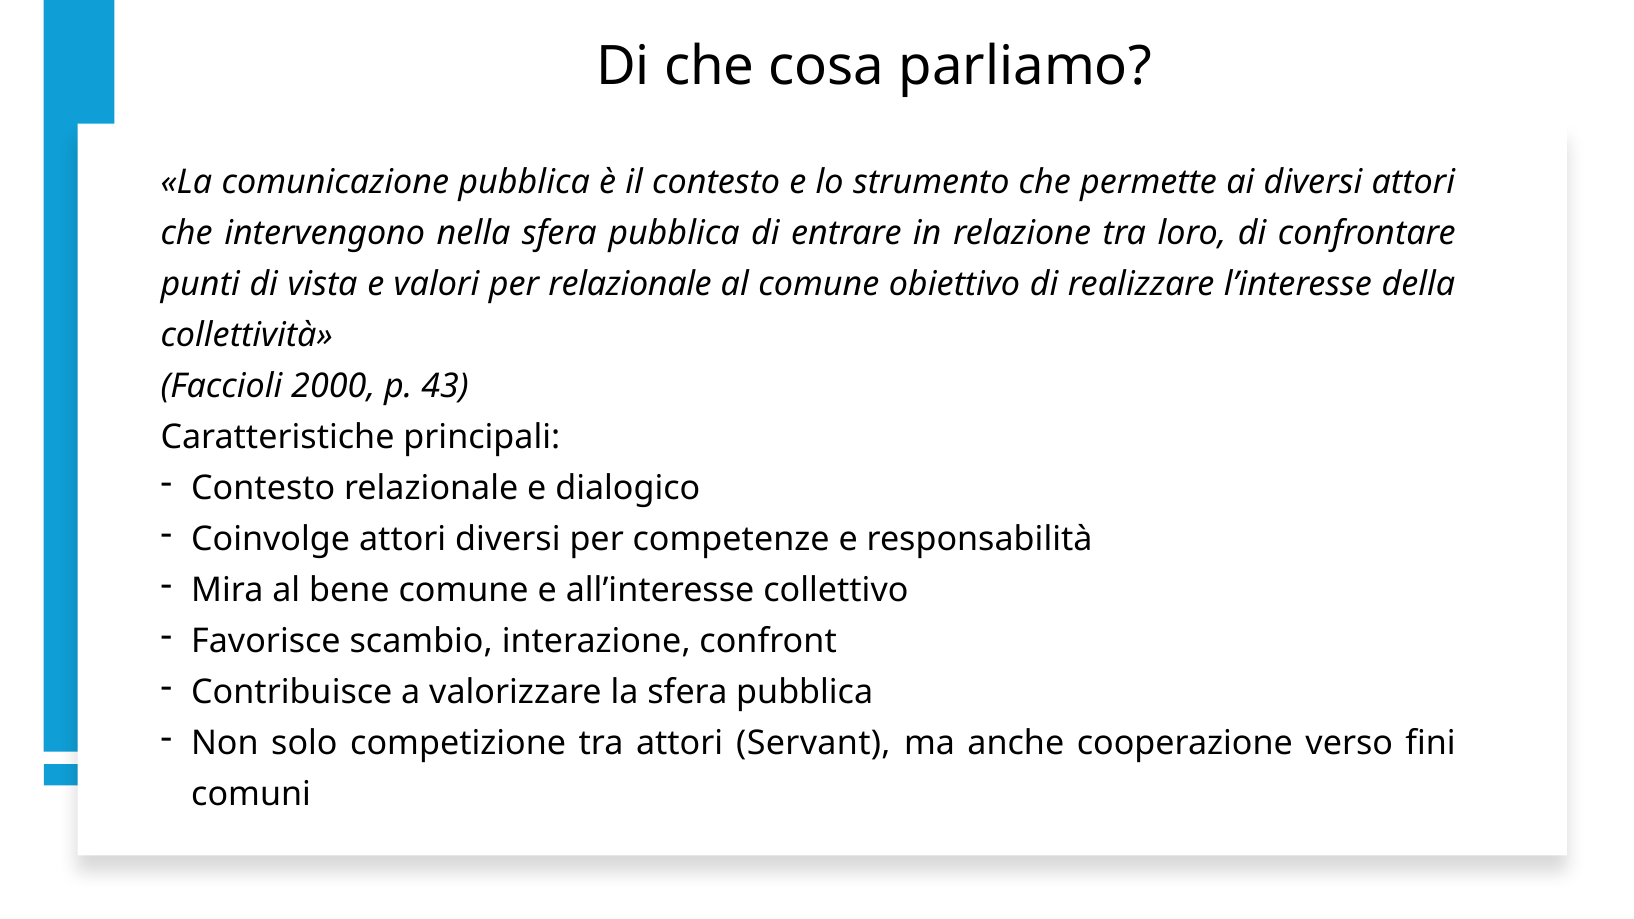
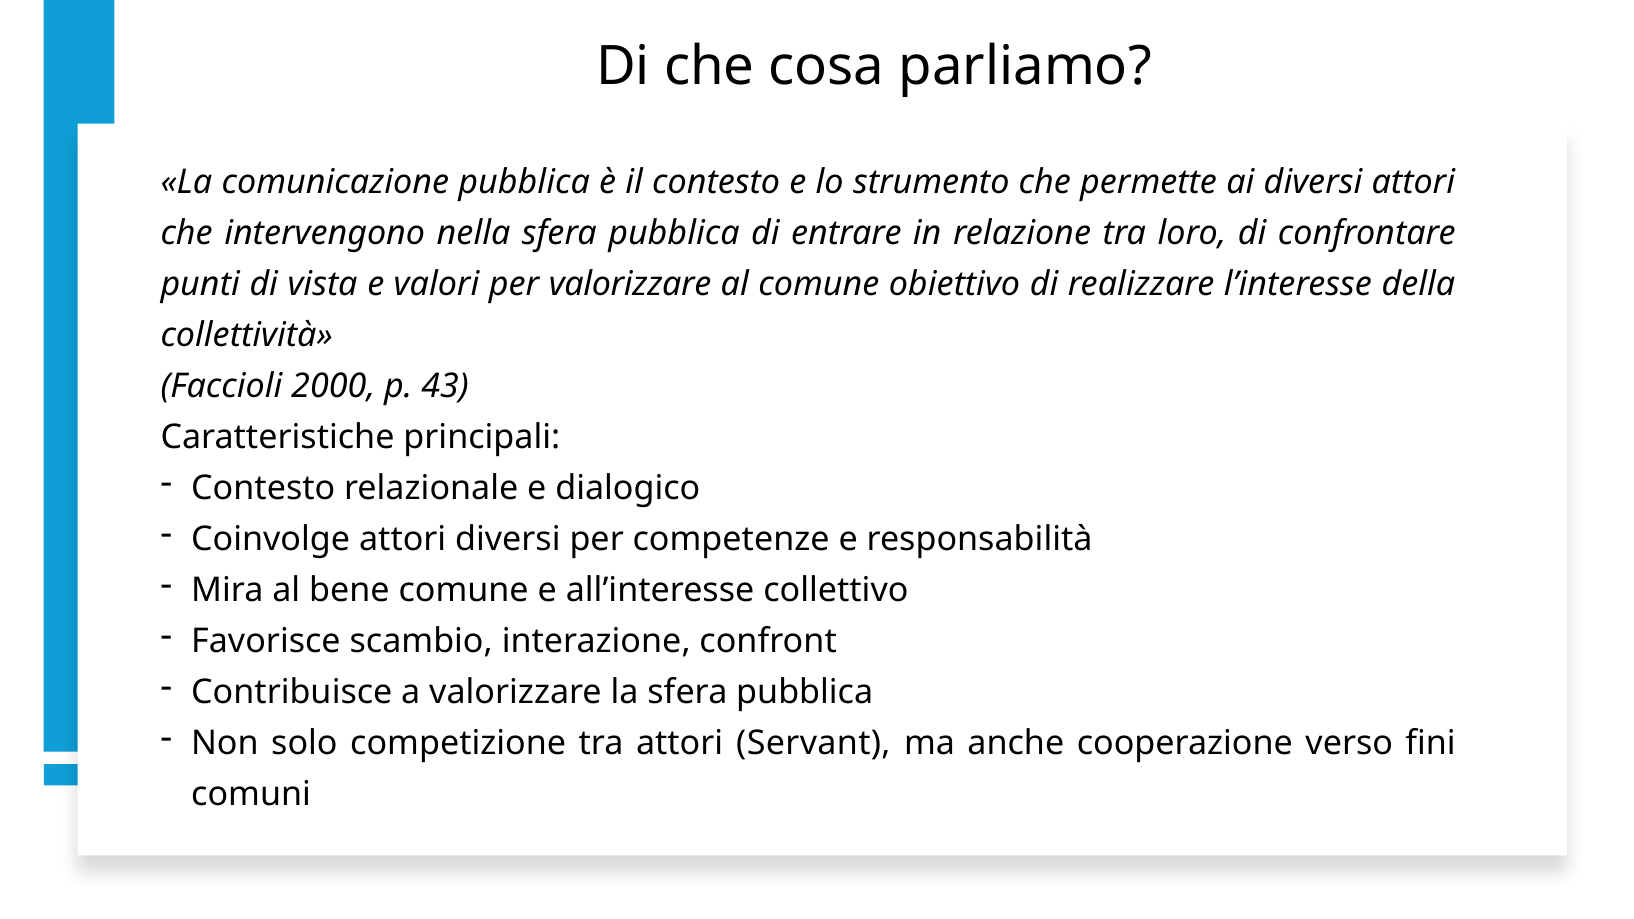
per relazionale: relazionale -> valorizzare (630, 284)
